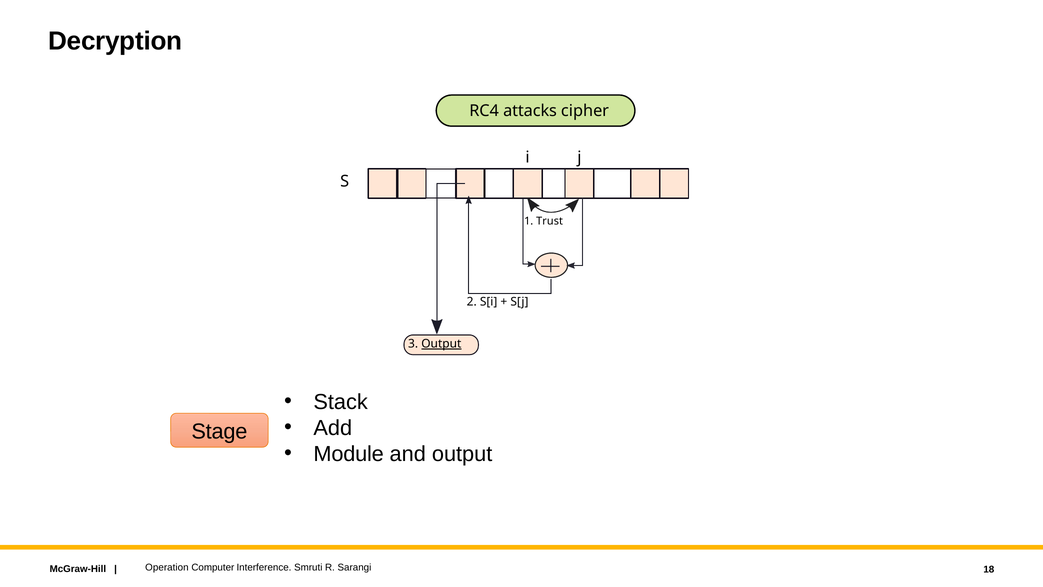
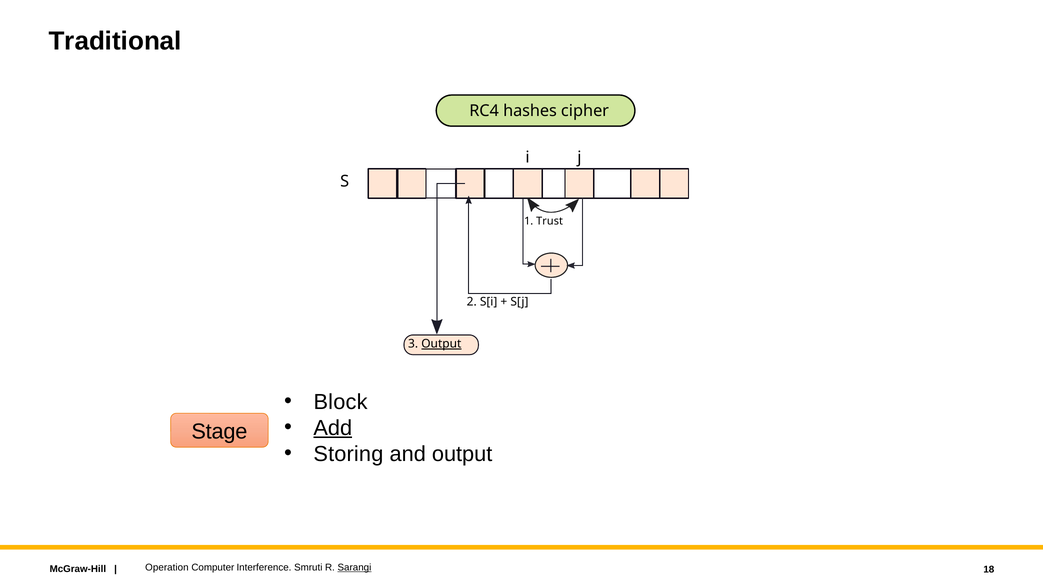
Decryption: Decryption -> Traditional (115, 41)
attacks: attacks -> hashes (530, 111)
Stack: Stack -> Block (341, 402)
Add underline: none -> present (333, 428)
Module: Module -> Storing (348, 454)
Sarangi underline: none -> present (354, 567)
